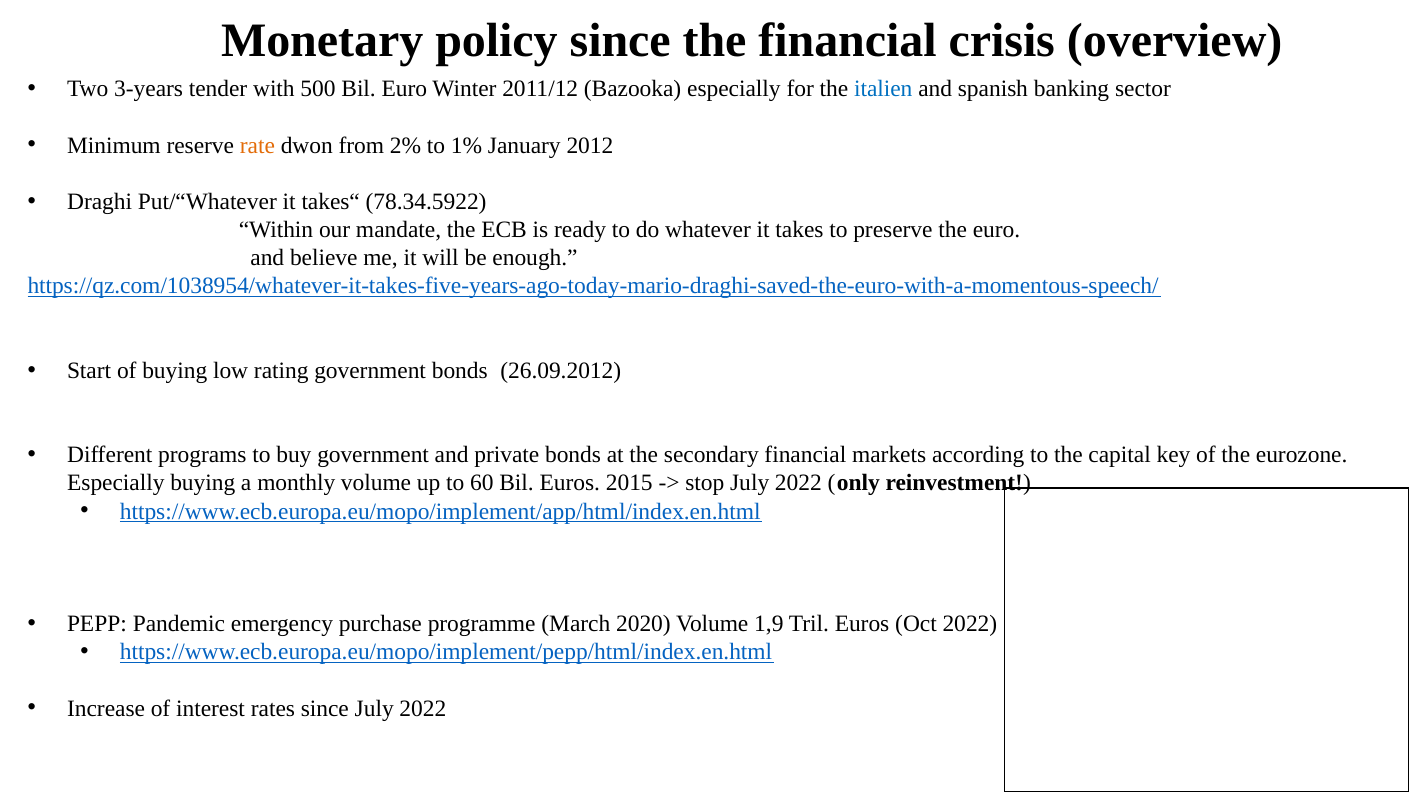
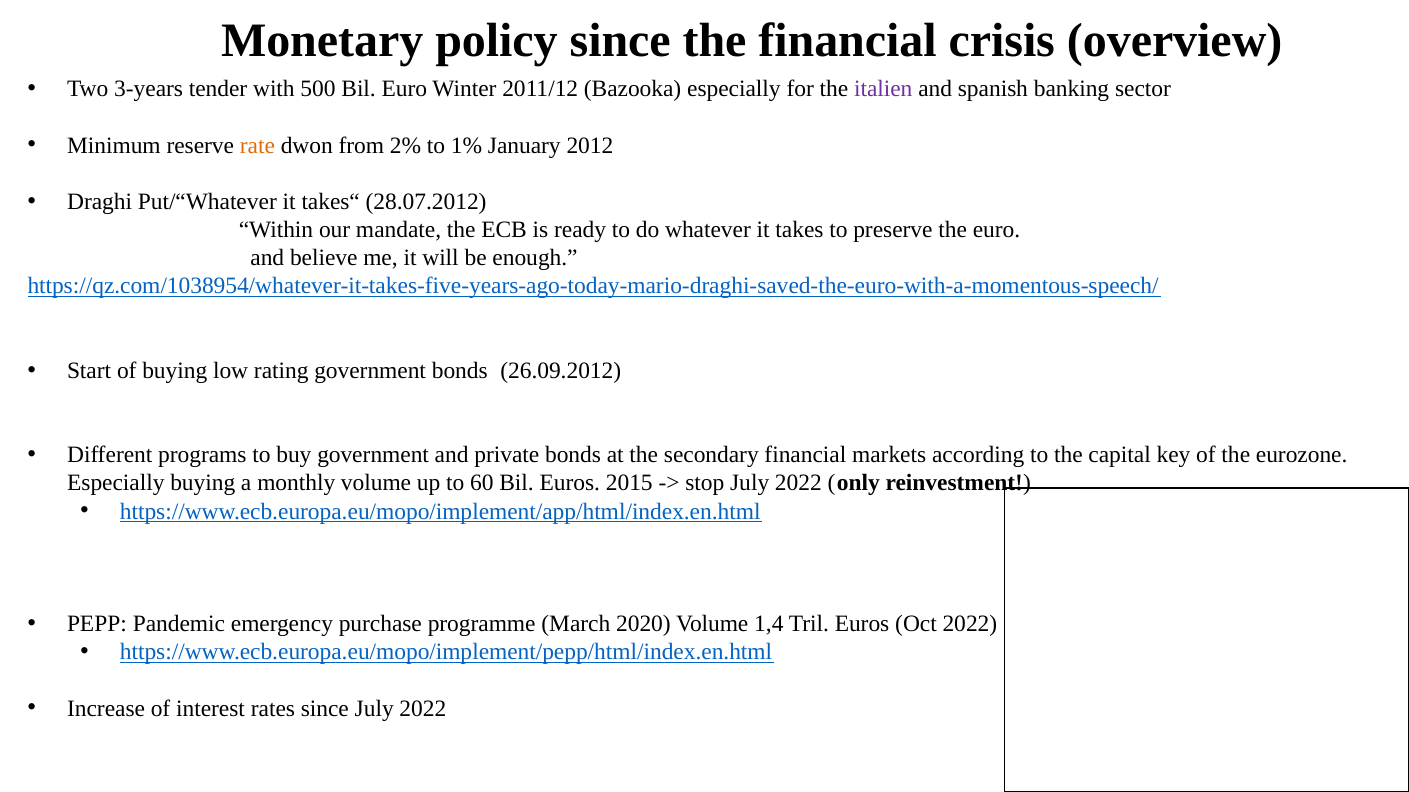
italien colour: blue -> purple (883, 89)
78.34.5922: 78.34.5922 -> 28.07.2012 (426, 202)
1,9: 1,9 -> 1,4 (769, 624)
